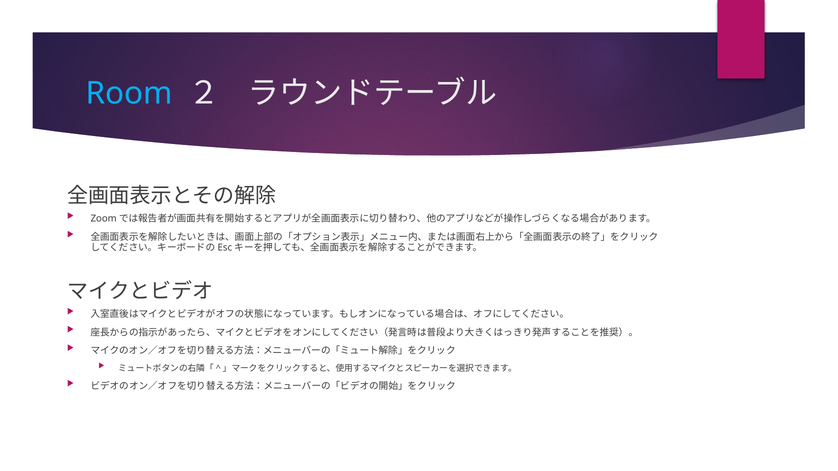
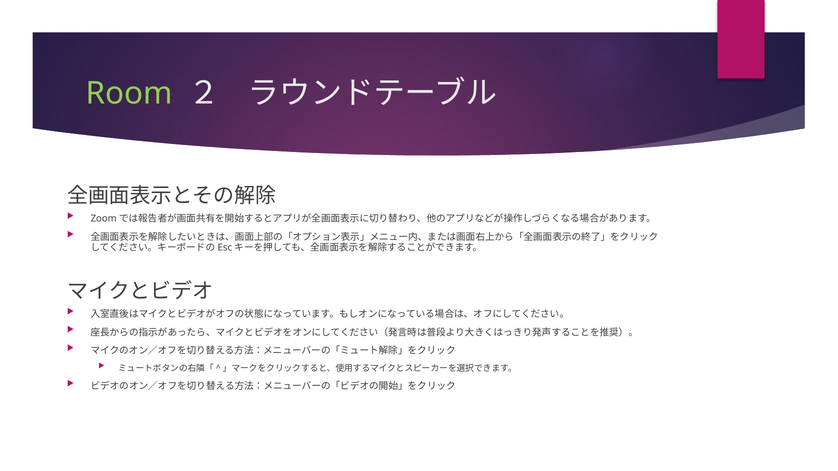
Room colour: light blue -> light green (129, 93)
